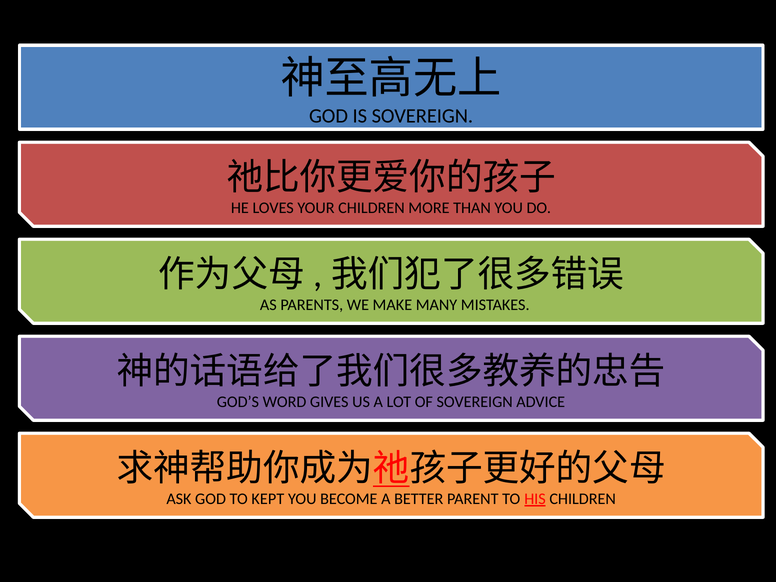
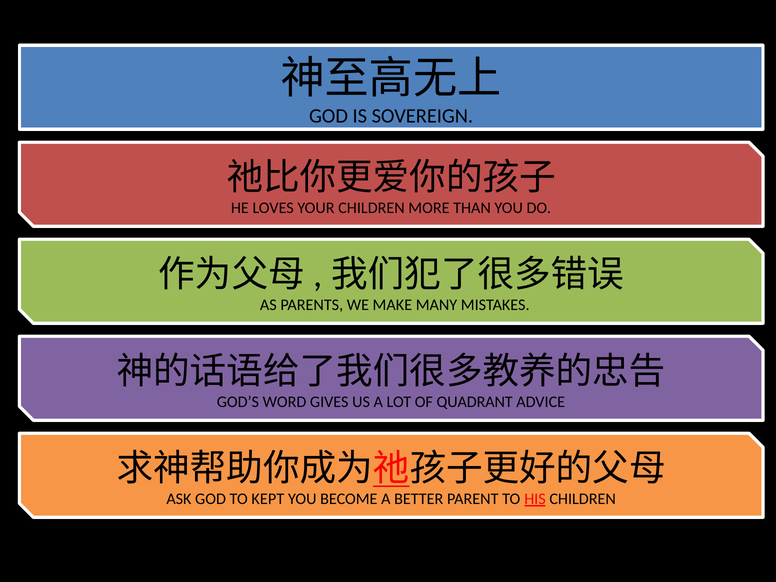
OF SOVEREIGN: SOVEREIGN -> QUADRANT (475, 402)
